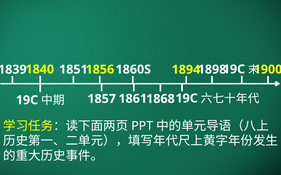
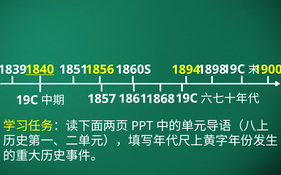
1840 underline: none -> present (40, 70)
